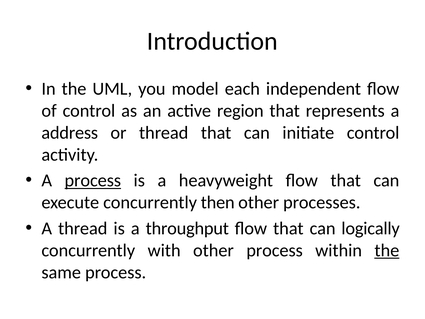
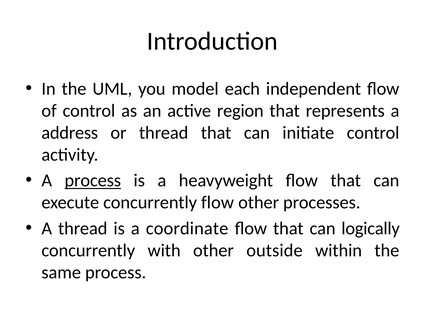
concurrently then: then -> flow (218, 202)
throughput: throughput -> coordinate (187, 228)
other process: process -> outside (274, 250)
the underline: present -> none (387, 250)
